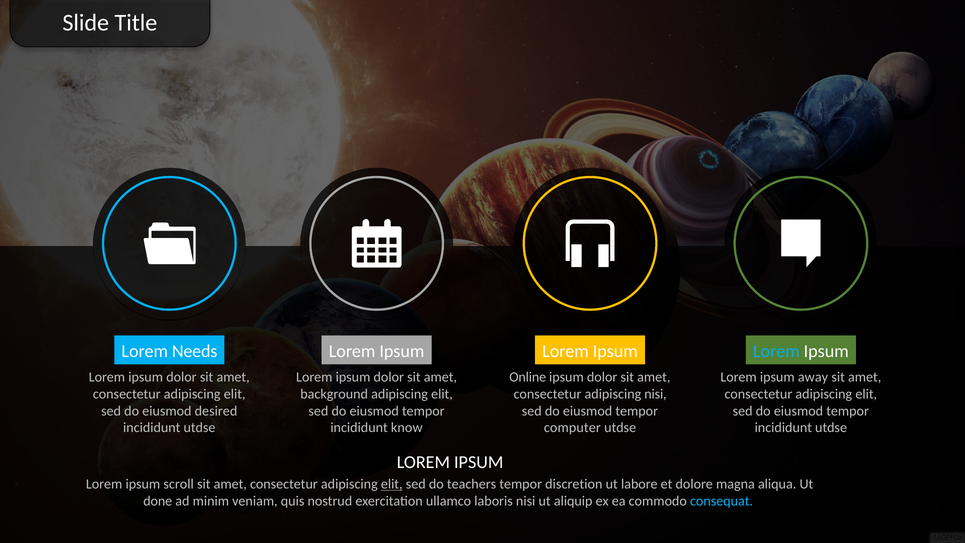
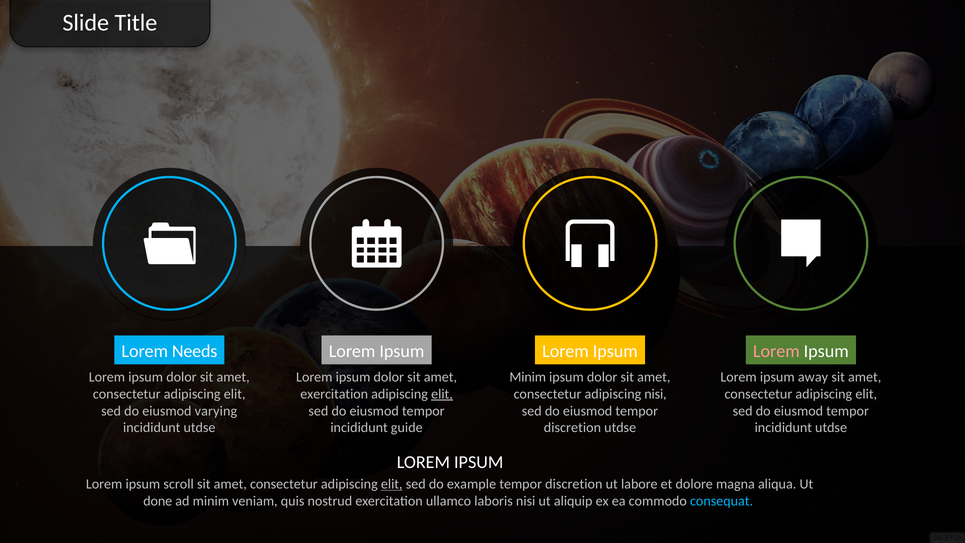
Lorem colour: light blue -> pink (776, 351)
Online: Online -> Minim (528, 377)
background: background -> exercitation (334, 394)
elit underline: none -> present (442, 394)
desired: desired -> varying (216, 411)
know: know -> guide (407, 428)
computer: computer -> discretion (572, 428)
teachers: teachers -> example (472, 484)
